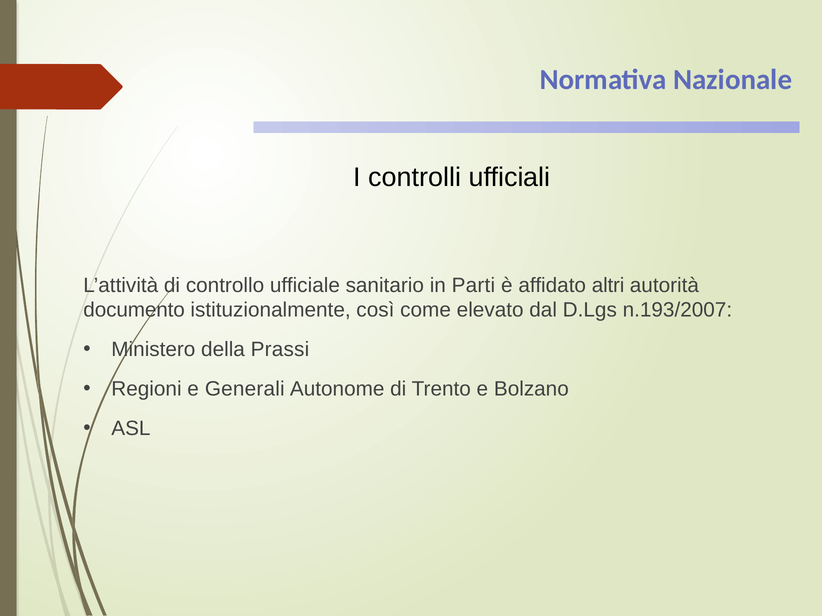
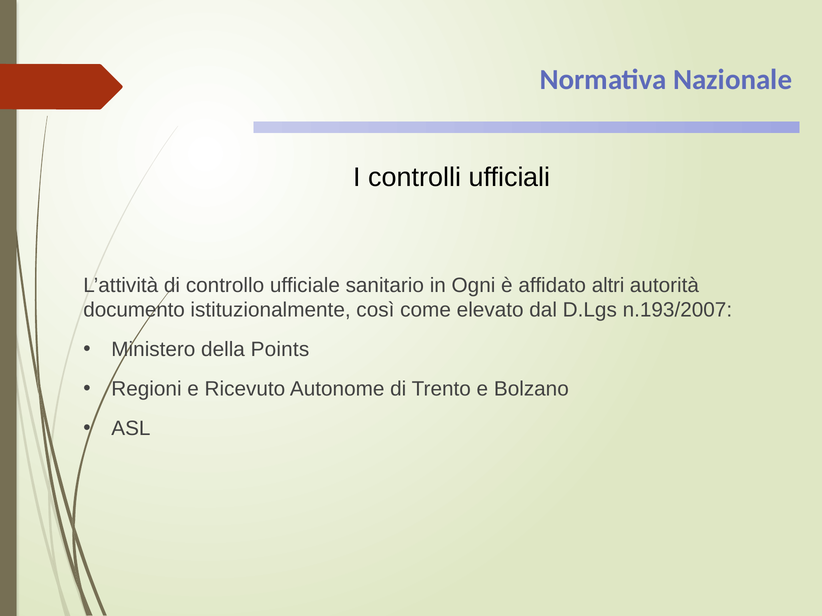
Parti: Parti -> Ogni (474, 285)
Prassi: Prassi -> Points (280, 350)
Generali: Generali -> Ricevuto (245, 389)
